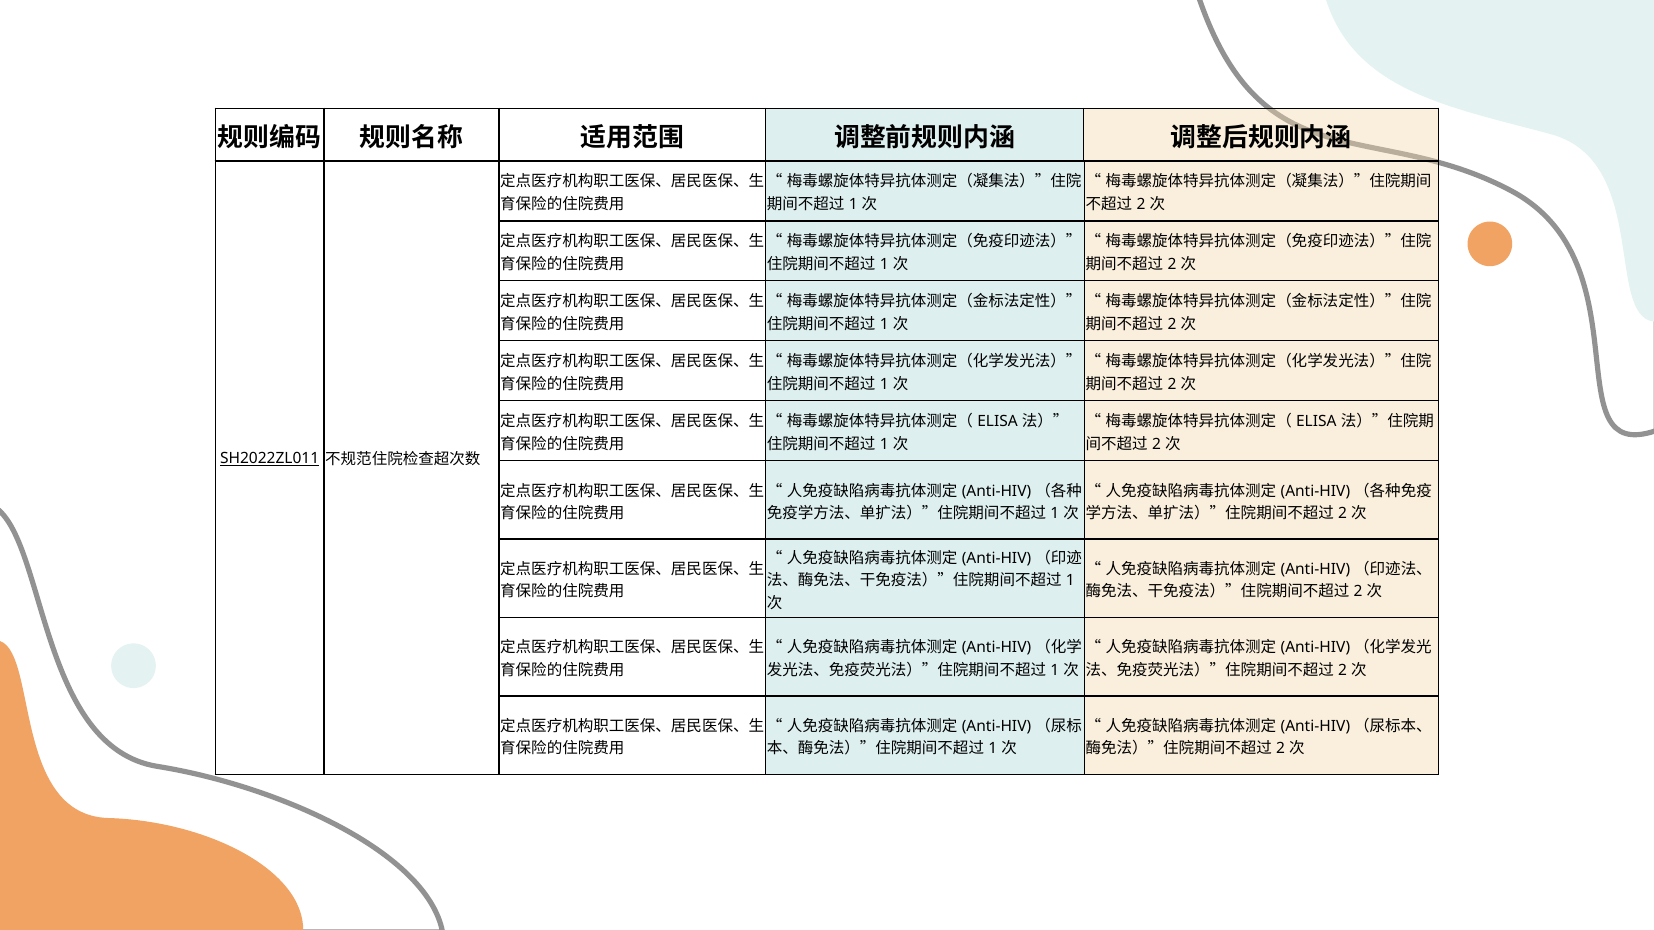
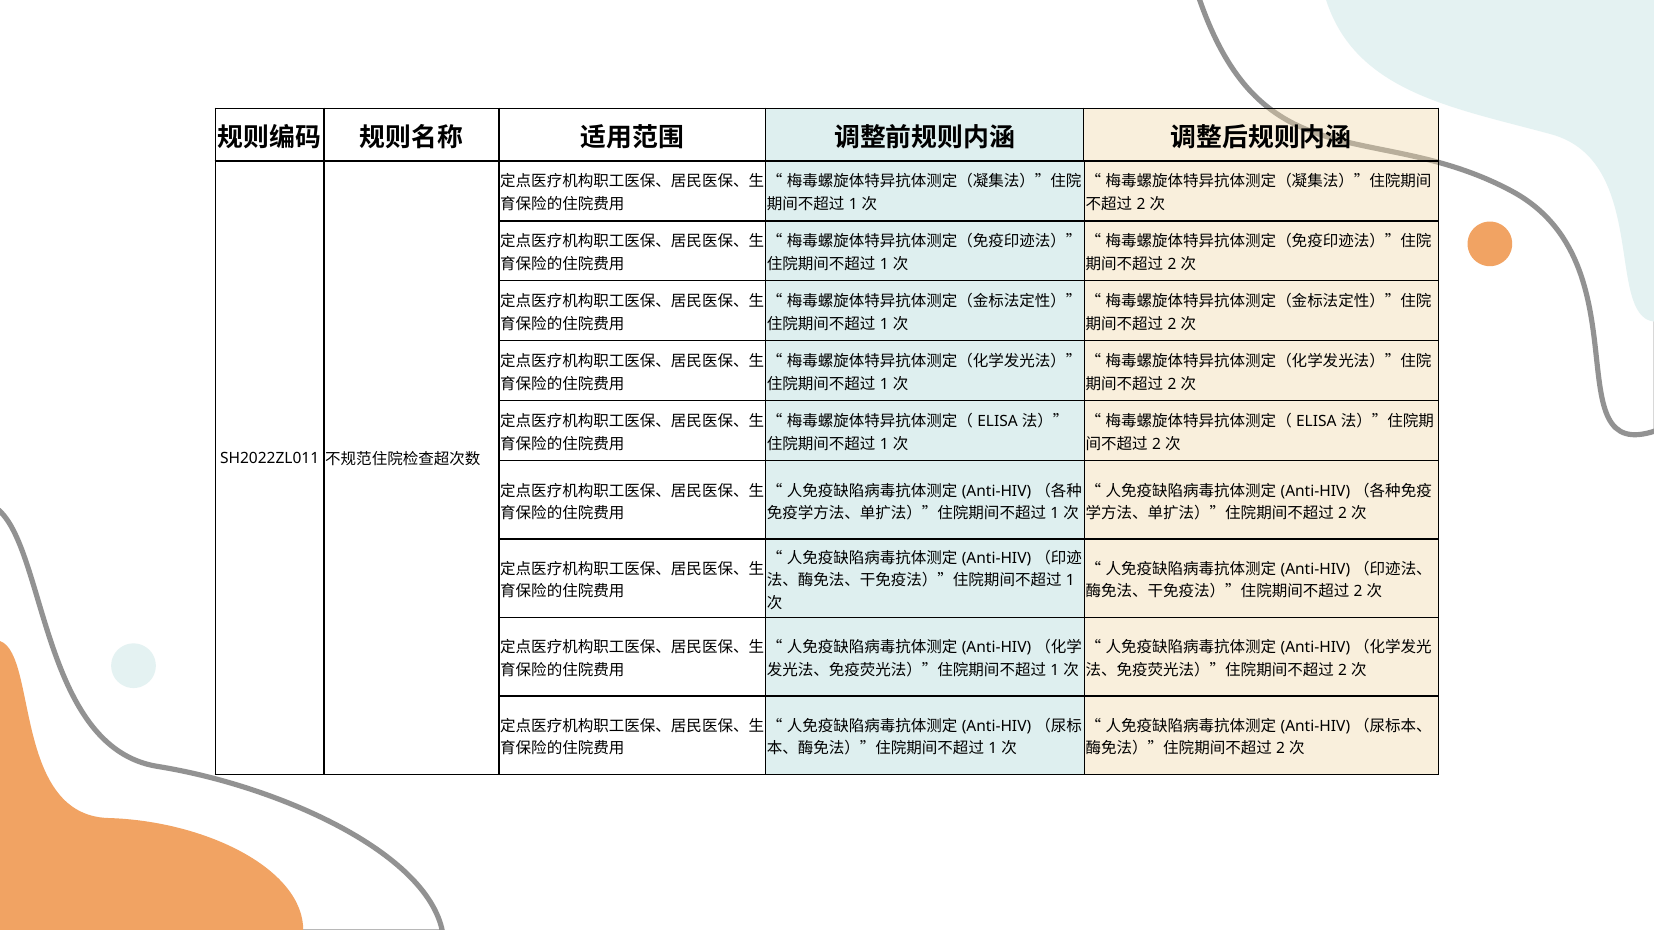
SH2022ZL011 underline: present -> none (270, 459)
